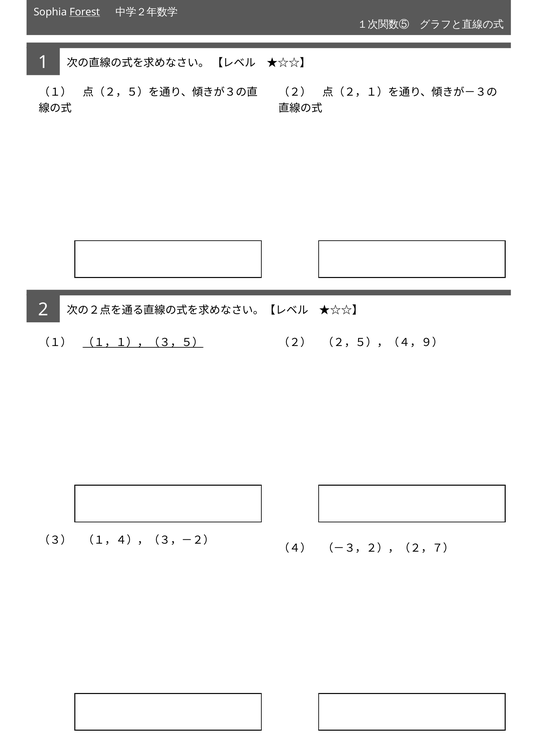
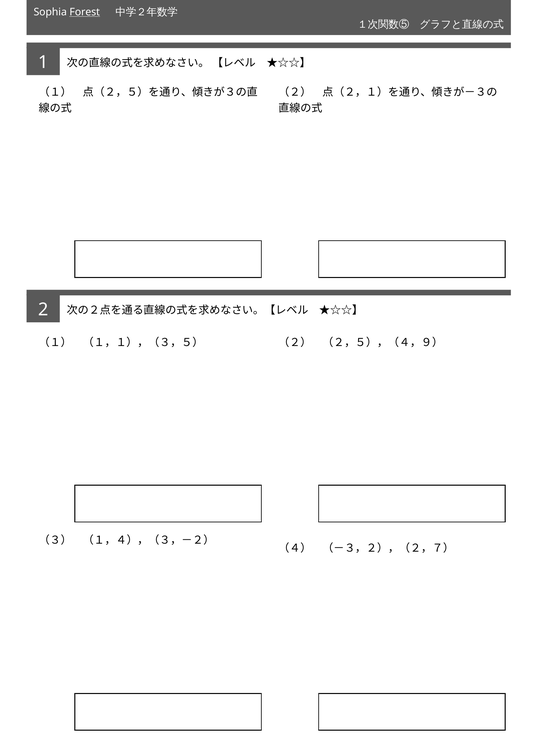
（１，１），（３，５） underline: present -> none (143, 342)
